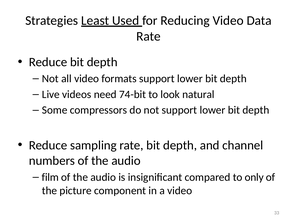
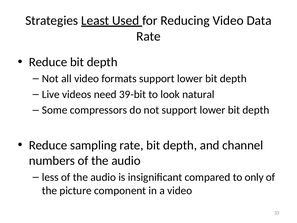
74-bit: 74-bit -> 39-bit (133, 94)
film: film -> less (50, 177)
